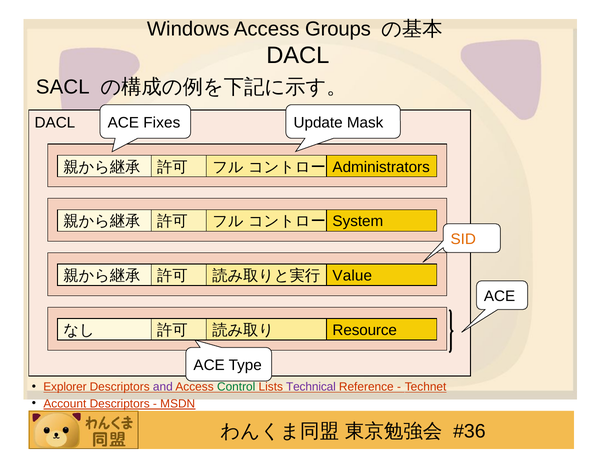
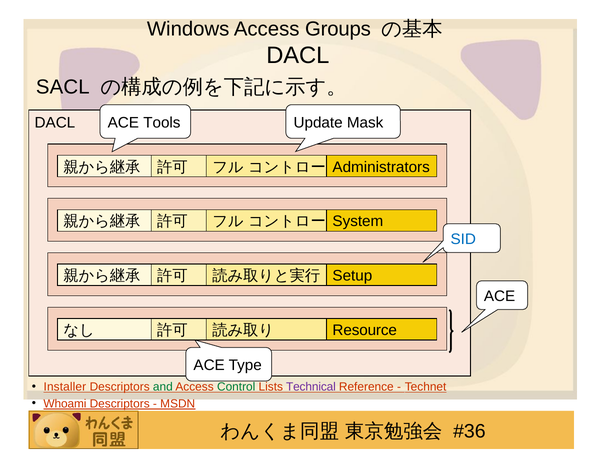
Fixes: Fixes -> Tools (162, 123)
SID colour: orange -> blue (463, 239)
Value: Value -> Setup (352, 276)
Explorer: Explorer -> Installer (65, 387)
and colour: purple -> green (163, 387)
Account: Account -> Whoami (65, 404)
